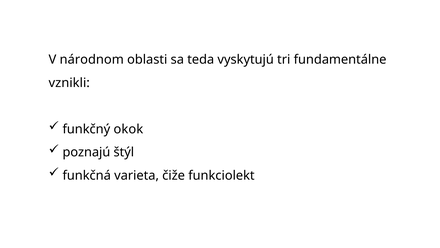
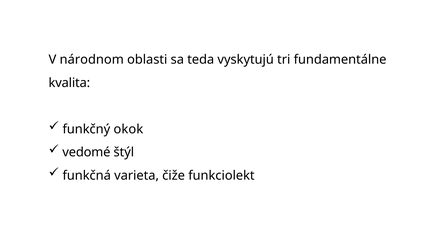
vznikli: vznikli -> kvalita (69, 83)
poznajú: poznajú -> vedomé (86, 152)
